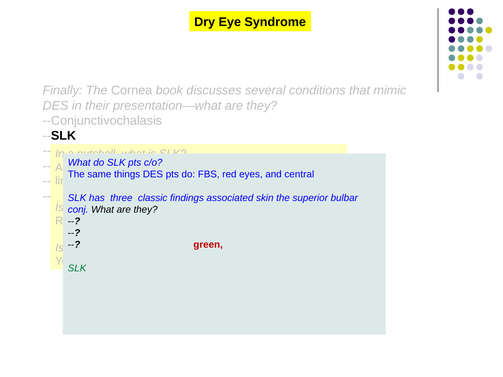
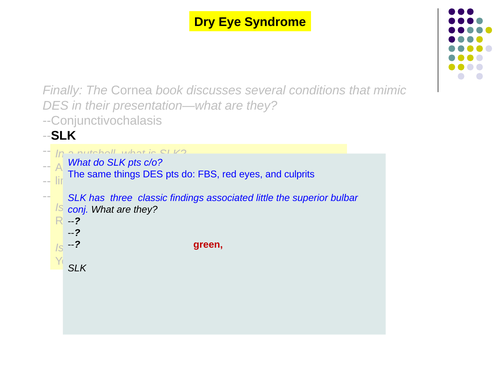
central: central -> culprits (299, 174)
skin: skin -> little (265, 198)
SLK colour: green -> black (77, 268)
